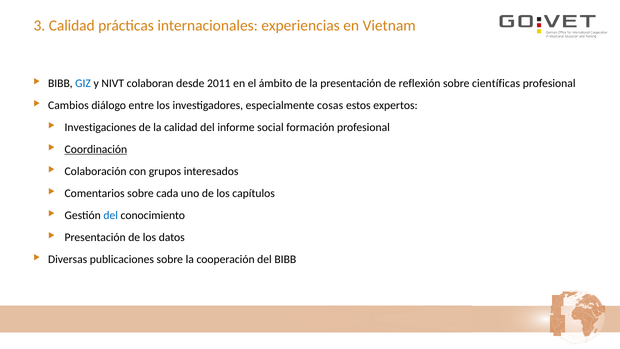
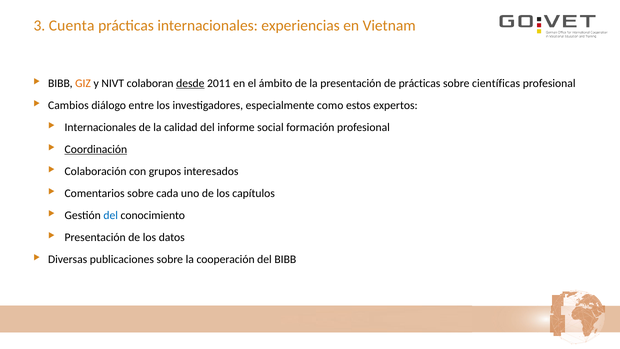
3 Calidad: Calidad -> Cuenta (72, 25)
GIZ colour: blue -> orange (83, 83)
desde underline: none -> present (190, 83)
de reflexión: reflexión -> prácticas (420, 83)
cosas: cosas -> como (330, 105)
Investigaciones: Investigaciones -> Internacionales (100, 127)
